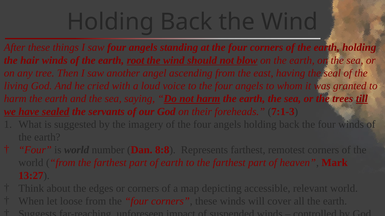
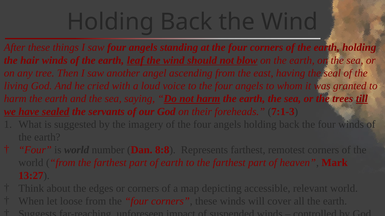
root: root -> leaf (135, 60)
